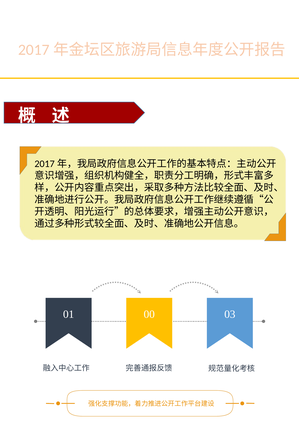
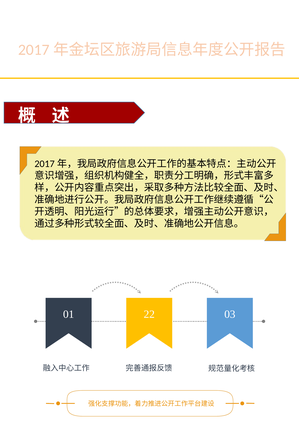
00: 00 -> 22 (149, 314)
